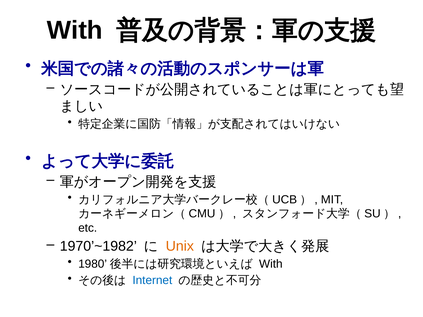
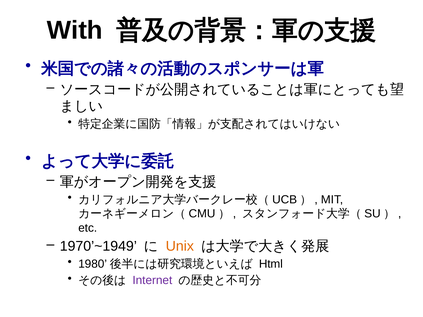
1970’~1982: 1970’~1982 -> 1970’~1949 (98, 247)
With: With -> Html (271, 264)
Internet colour: blue -> purple (152, 281)
